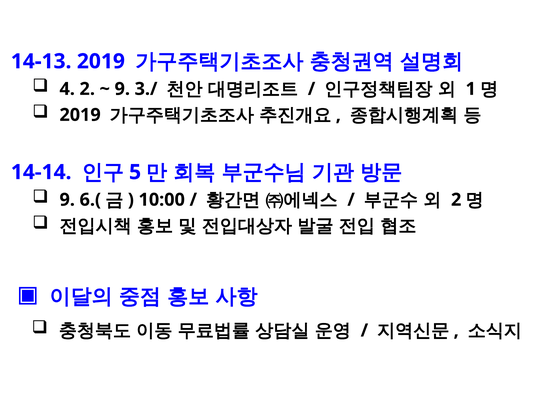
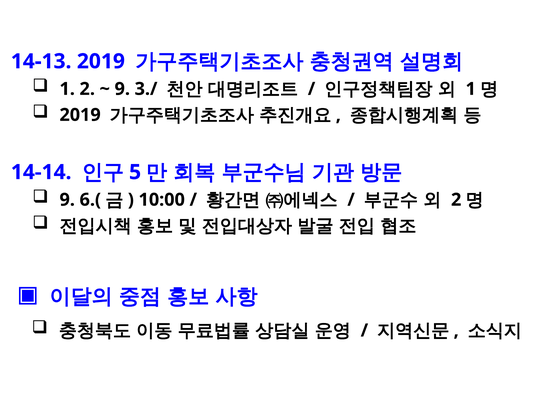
4: 4 -> 1 (67, 89)
